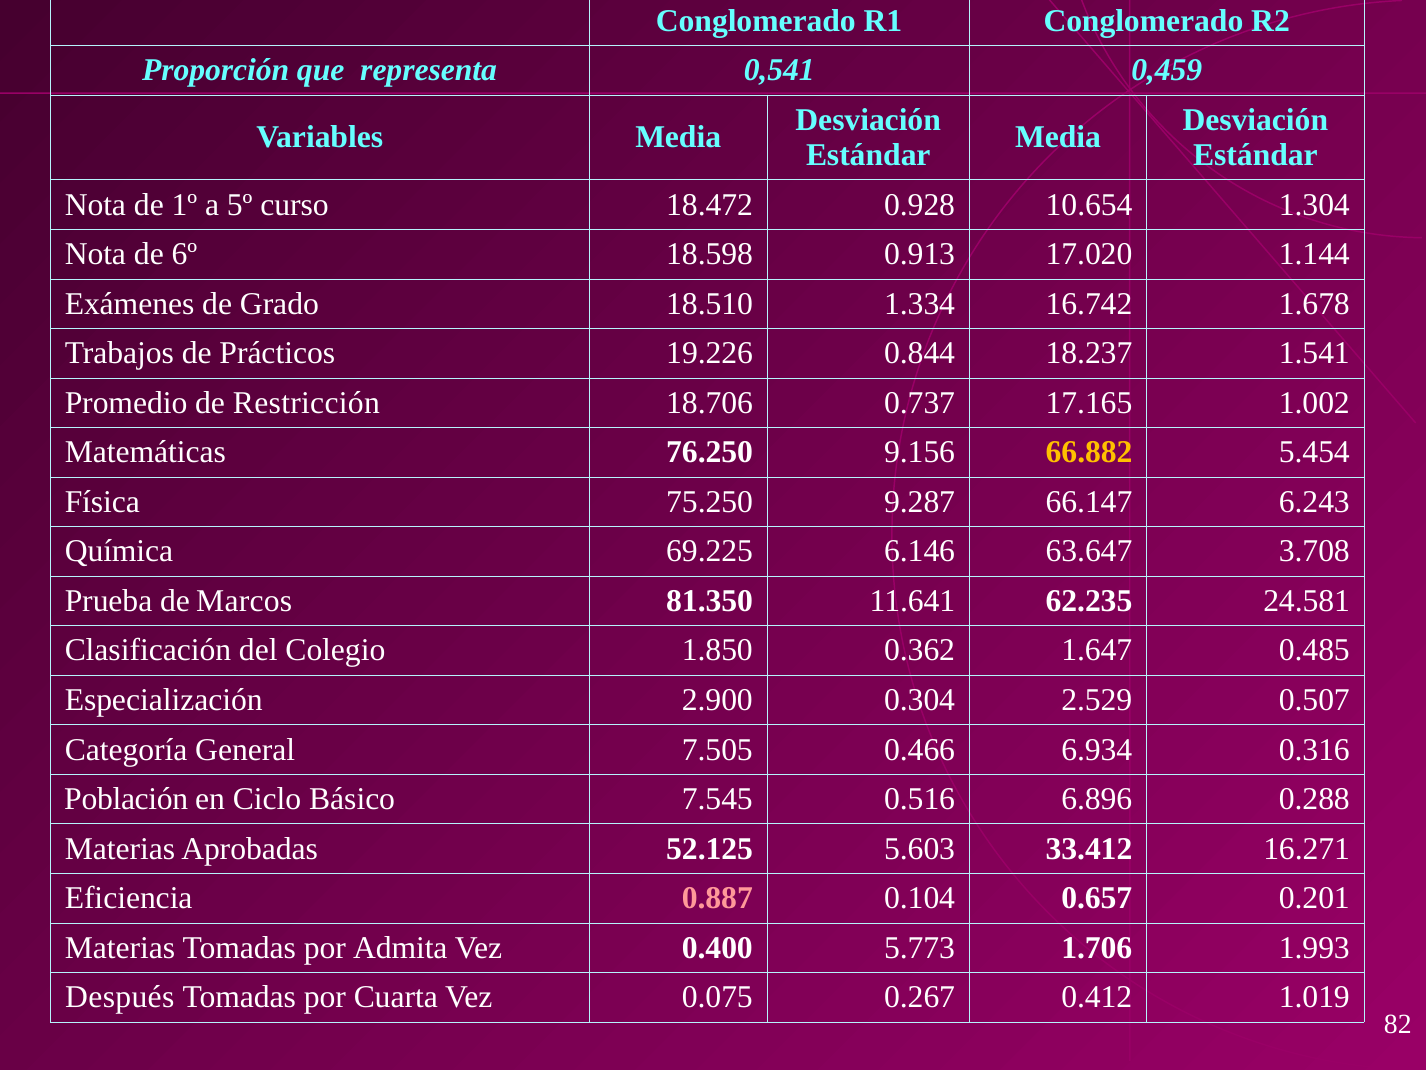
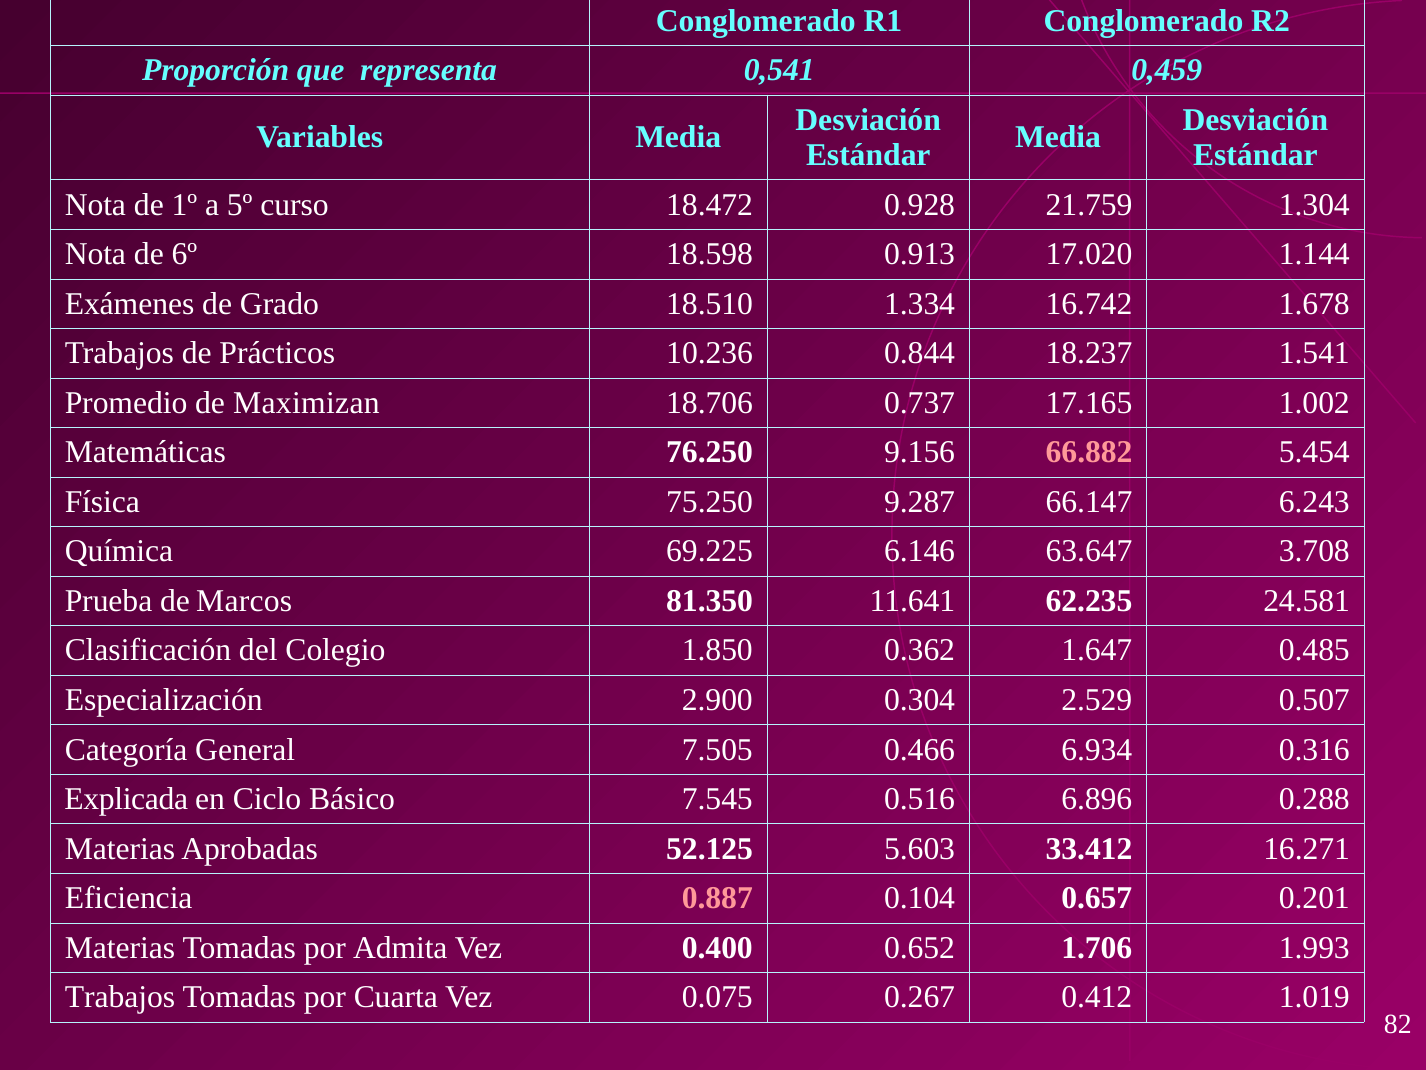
10.654: 10.654 -> 21.759 (1089, 205)
19.226: 19.226 -> 10.236 (710, 353)
Restricción: Restricción -> Maximizan (306, 403)
66.882 colour: yellow -> pink (1089, 452)
Población: Población -> Explicada (126, 799)
5.773: 5.773 -> 0.652 (920, 947)
Después: Después -> Trabajos (120, 997)
